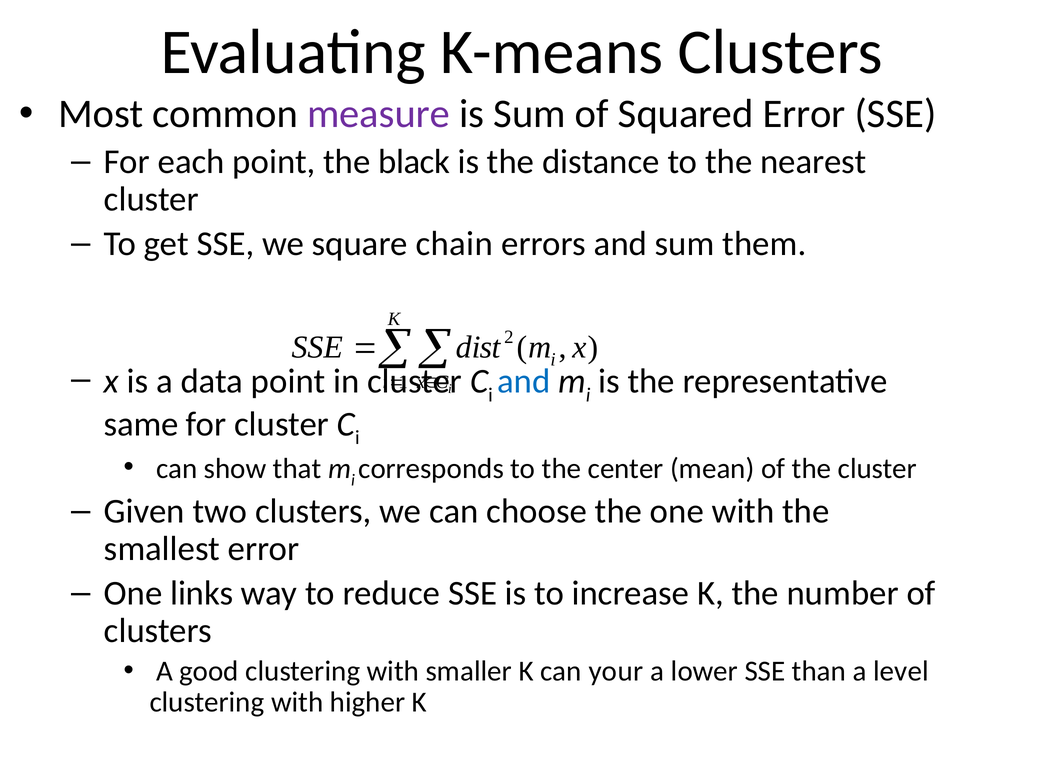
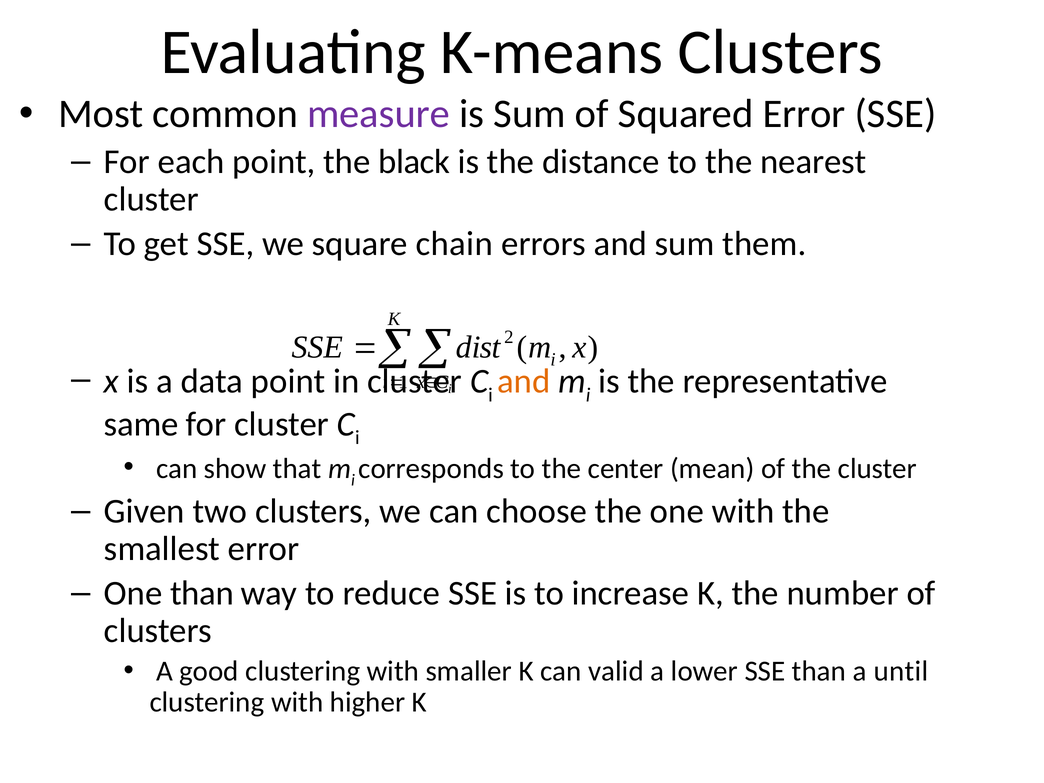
and colour: blue -> orange (524, 381)
One links: links -> than (202, 593)
your: your -> valid (616, 671)
level: level -> until (901, 671)
